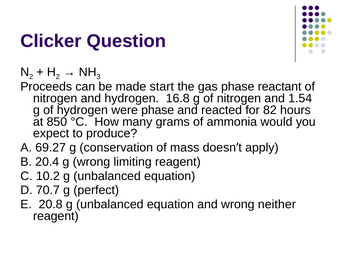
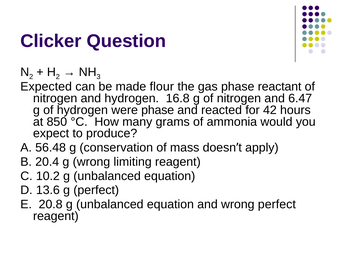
Proceeds: Proceeds -> Expected (46, 87)
start: start -> flour (162, 87)
1.54: 1.54 -> 6.47 (300, 98)
82: 82 -> 42 (270, 110)
69.27: 69.27 -> 56.48 (51, 148)
70.7: 70.7 -> 13.6 (48, 190)
wrong neither: neither -> perfect (277, 205)
